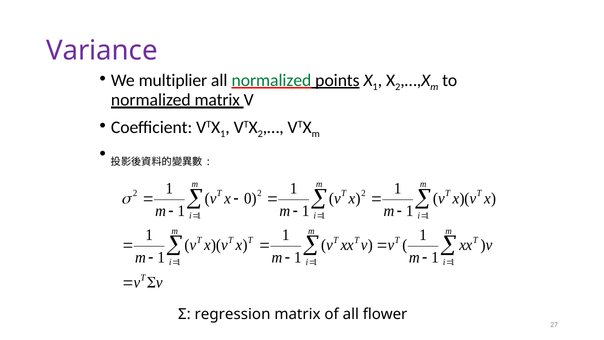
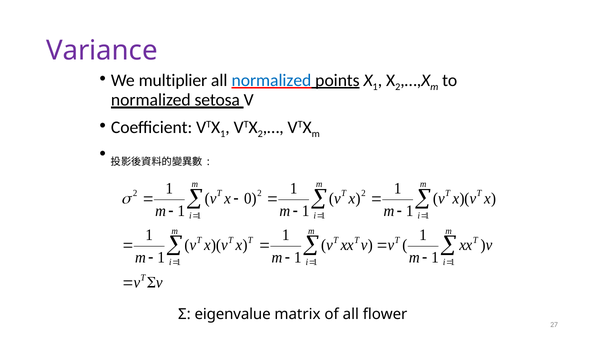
normalized colour: green -> blue (271, 80)
normalized matrix: matrix -> setosa (217, 100)
regression: regression -> eigenvalue (233, 314)
